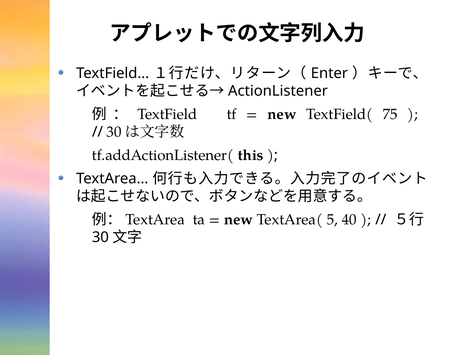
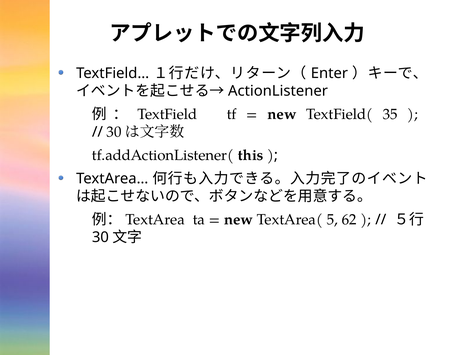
75: 75 -> 35 (390, 114)
40: 40 -> 62 (349, 220)
